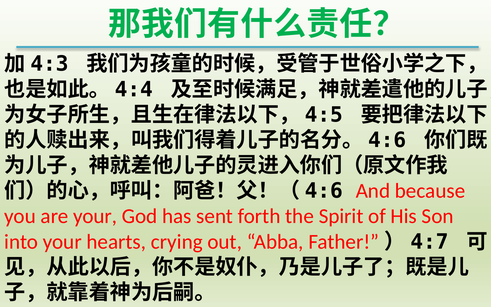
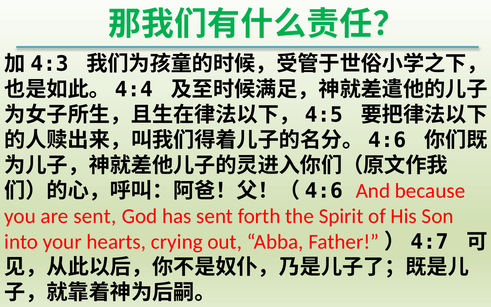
are your: your -> sent (95, 216)
